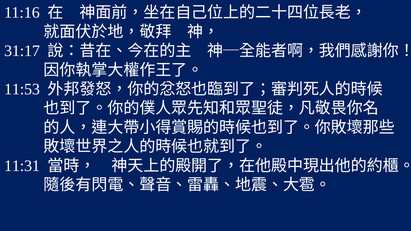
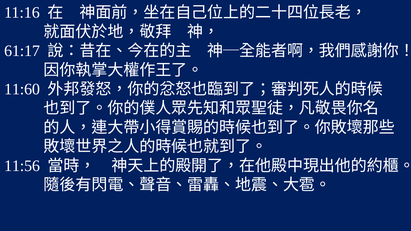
31:17: 31:17 -> 61:17 (22, 51)
11:53: 11:53 -> 11:60 (22, 89)
11:31: 11:31 -> 11:56 (22, 166)
